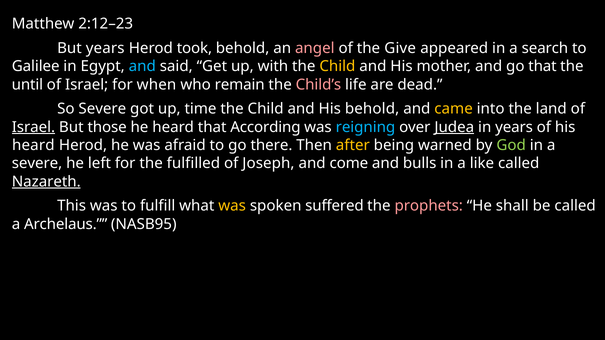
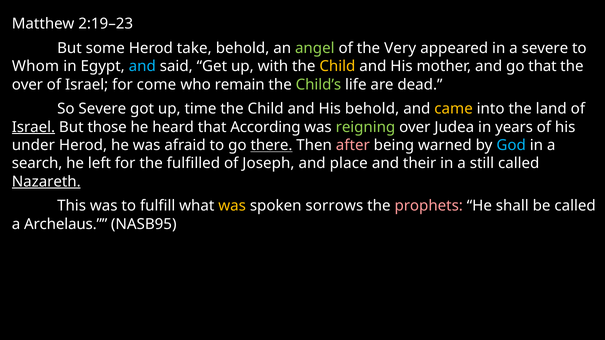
2:12–23: 2:12–23 -> 2:19–23 (106, 24)
But years: years -> some (105, 48)
took: took -> take (194, 48)
angel colour: pink -> light green (315, 48)
Give: Give -> Very (400, 48)
a search: search -> severe (545, 48)
Galilee: Galilee -> Whom (36, 66)
until: until -> over (27, 85)
when: when -> come (156, 85)
Child’s colour: pink -> light green (318, 85)
reigning colour: light blue -> light green (365, 127)
Judea underline: present -> none (454, 127)
heard: heard -> under (33, 145)
there underline: none -> present (271, 145)
after colour: yellow -> pink (353, 145)
God colour: light green -> light blue (511, 145)
severe: severe -> search (37, 164)
come: come -> place (349, 164)
bulls: bulls -> their (420, 164)
like: like -> still (482, 164)
suffered: suffered -> sorrows (334, 206)
